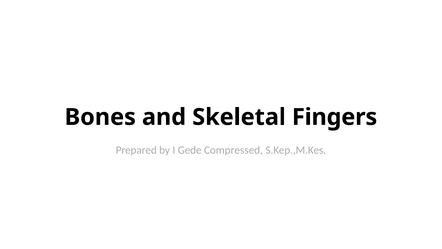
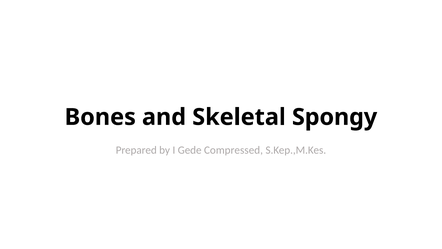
Fingers: Fingers -> Spongy (335, 117)
